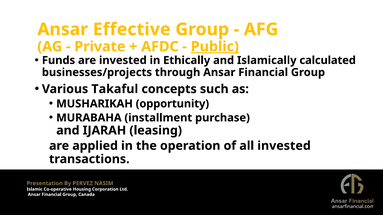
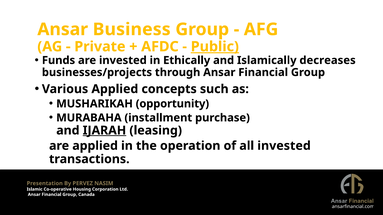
Effective: Effective -> Business (132, 29)
calculated: calculated -> decreases (328, 60)
Various Takaful: Takaful -> Applied (115, 89)
IJARAH underline: none -> present (104, 131)
